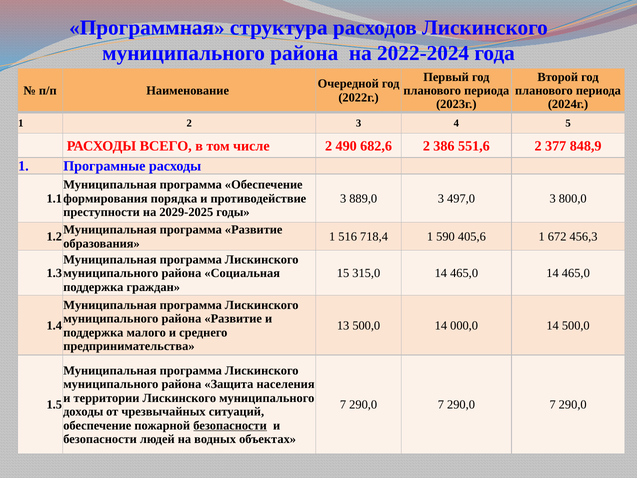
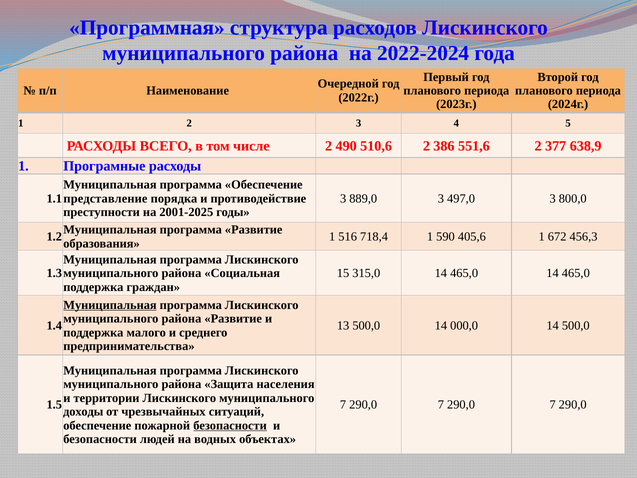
682,6: 682,6 -> 510,6 (376, 146)
848,9: 848,9 -> 638,9 (586, 146)
формирования: формирования -> представление (105, 198)
2029-2025: 2029-2025 -> 2001-2025 (186, 212)
Муниципальная underline: none -> present (110, 305)
